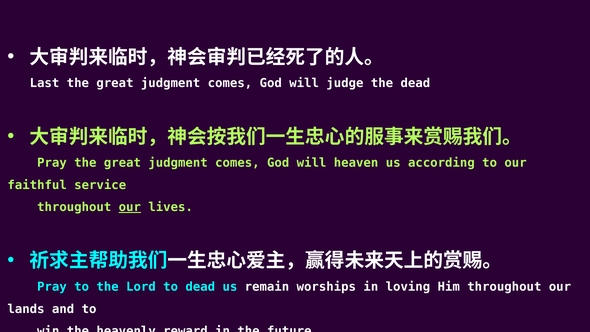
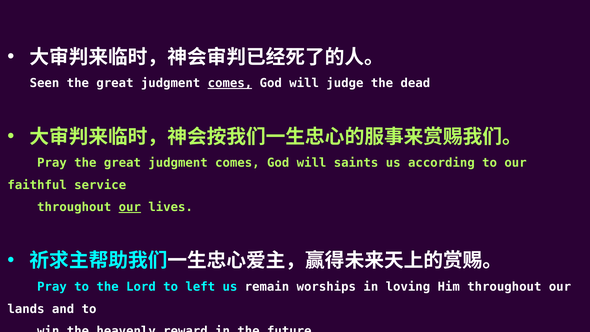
Last: Last -> Seen (44, 83)
comes underline: none -> present (230, 83)
heaven: heaven -> saints (356, 163)
to dead: dead -> left (200, 287)
